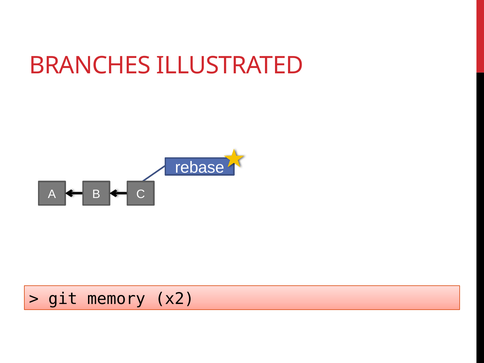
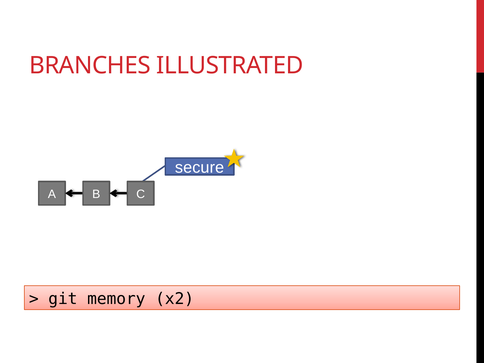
rebase: rebase -> secure (200, 167)
